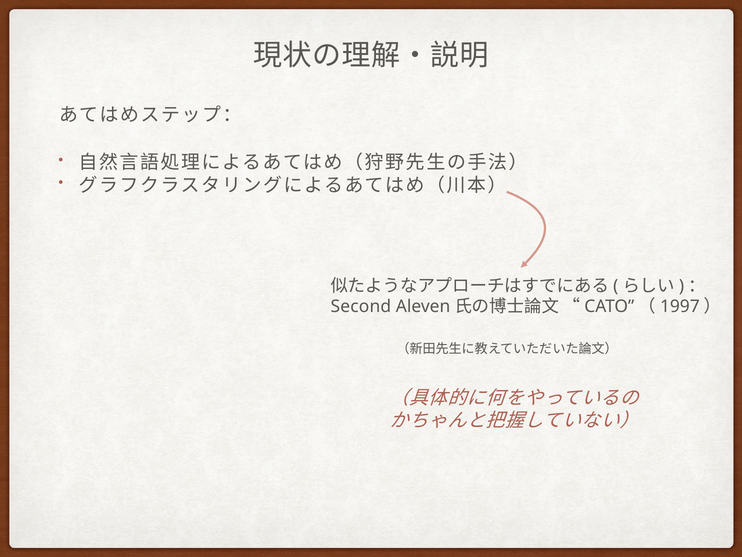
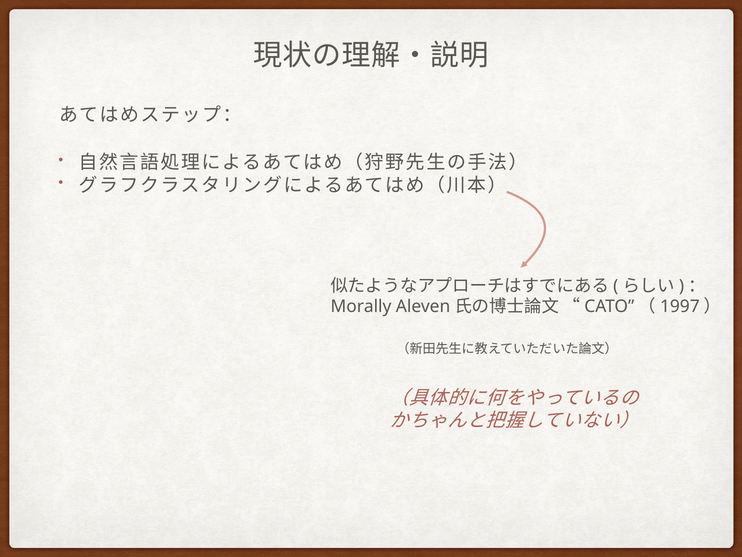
Second: Second -> Morally (361, 306)
